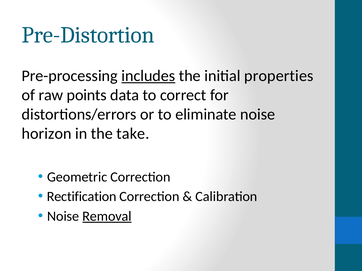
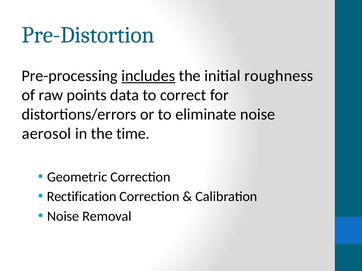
properties: properties -> roughness (279, 76)
horizon: horizon -> aerosol (47, 134)
take: take -> time (133, 134)
Removal underline: present -> none (107, 217)
